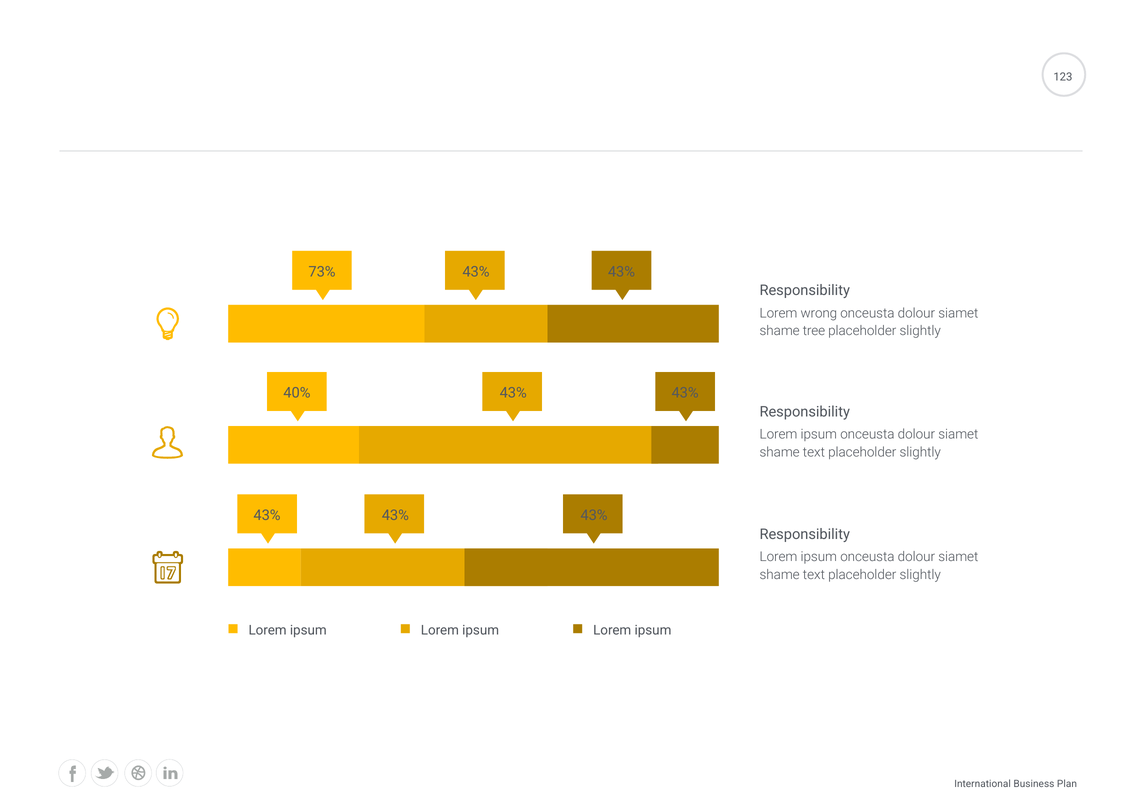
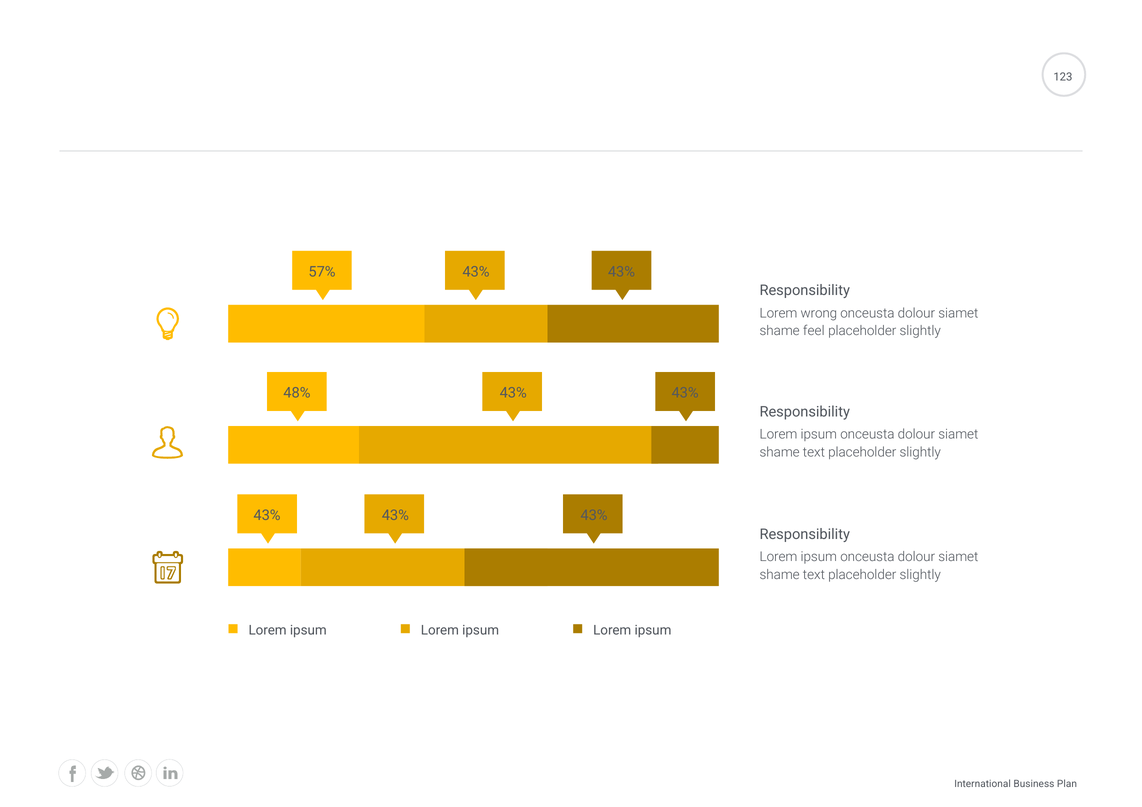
73%: 73% -> 57% (322, 272)
tree: tree -> feel (814, 331)
40%: 40% -> 48% (297, 393)
